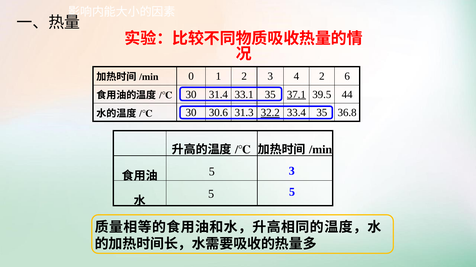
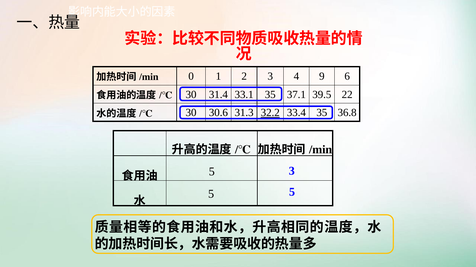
4 2: 2 -> 9 (322, 76)
37.1 underline: present -> none (296, 95)
44: 44 -> 22 (347, 95)
